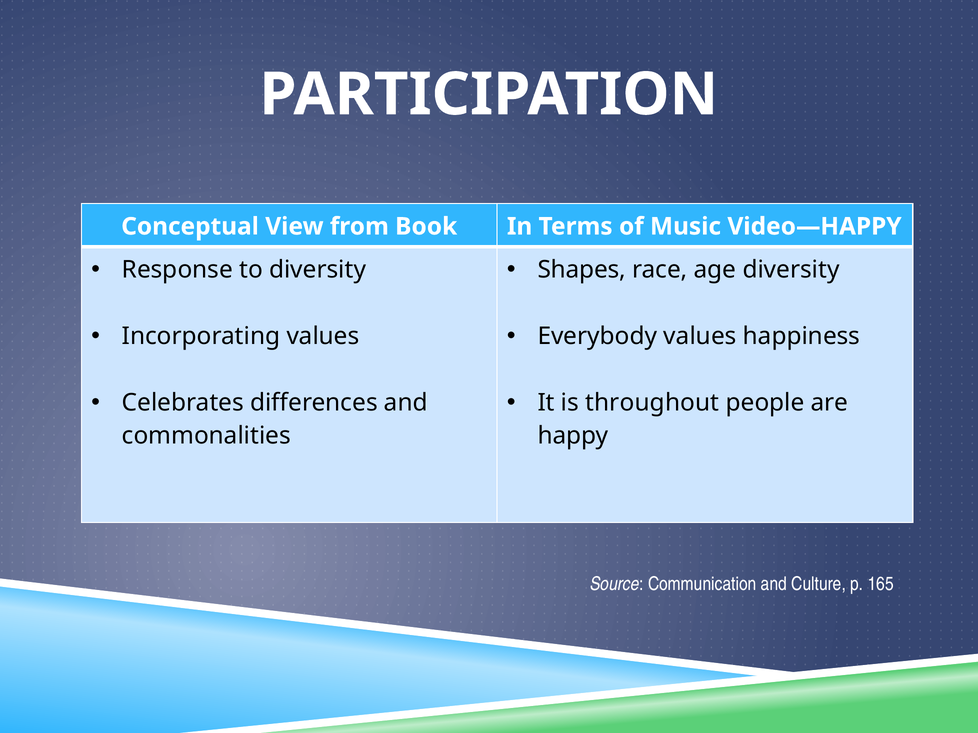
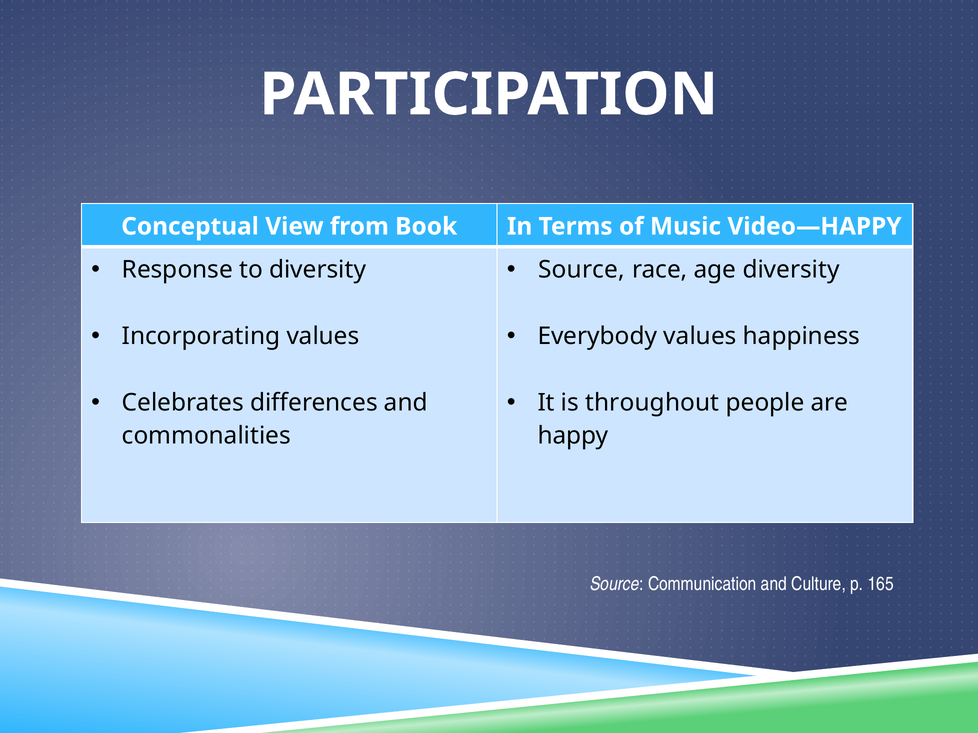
Shapes: Shapes -> Source (581, 270)
